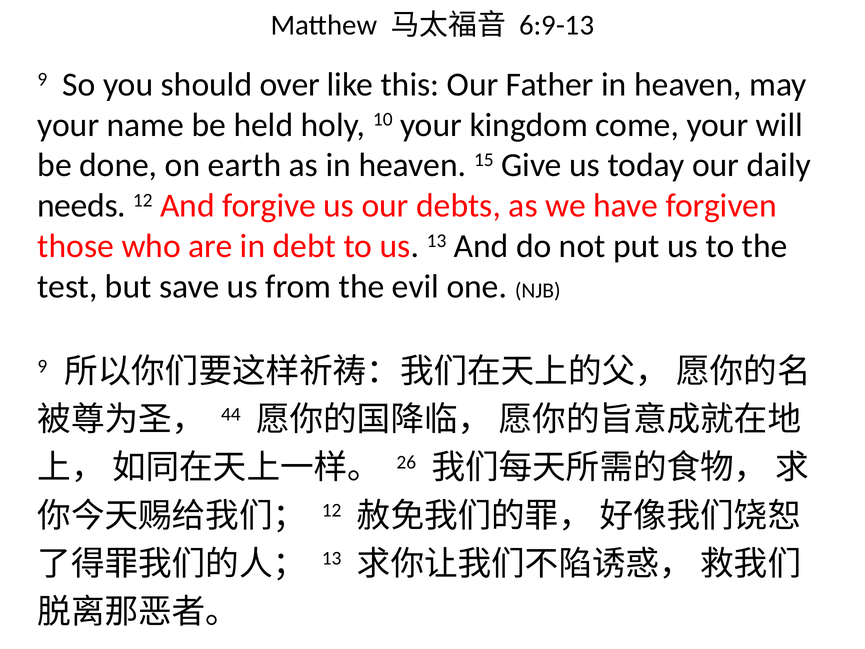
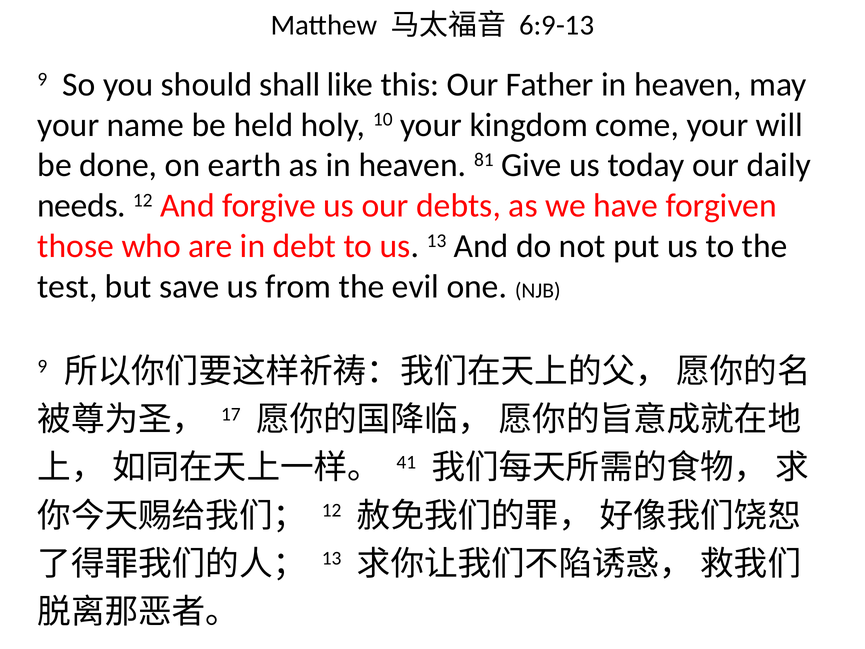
over: over -> shall (290, 85)
15: 15 -> 81 (484, 160)
44: 44 -> 17 (231, 414)
26: 26 -> 41 (406, 462)
